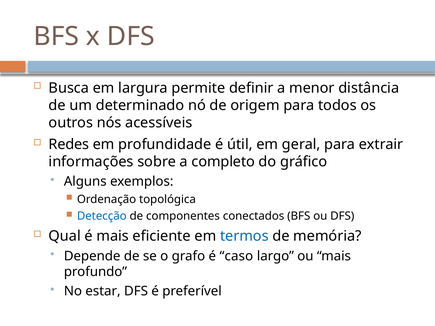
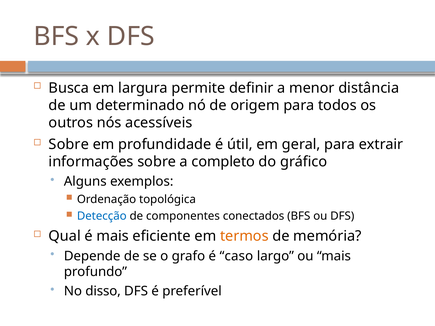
Redes: Redes -> Sobre (69, 144)
termos colour: blue -> orange (244, 236)
estar: estar -> disso (103, 291)
